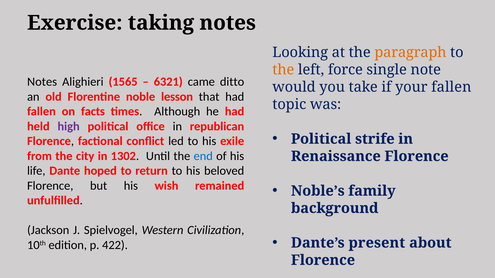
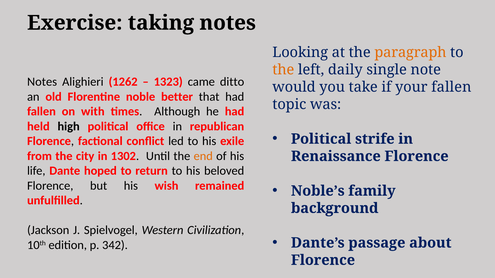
force: force -> daily (345, 70)
1565: 1565 -> 1262 (123, 82)
6321: 6321 -> 1323 (168, 82)
lesson: lesson -> better (177, 97)
facts: facts -> with (93, 112)
high colour: purple -> black (69, 127)
end colour: blue -> orange (203, 156)
present: present -> passage (377, 243)
422: 422 -> 342 (115, 245)
